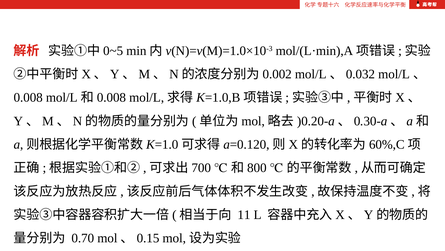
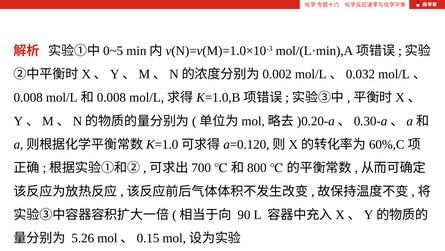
11: 11 -> 90 (244, 214)
0.70: 0.70 -> 5.26 (83, 238)
